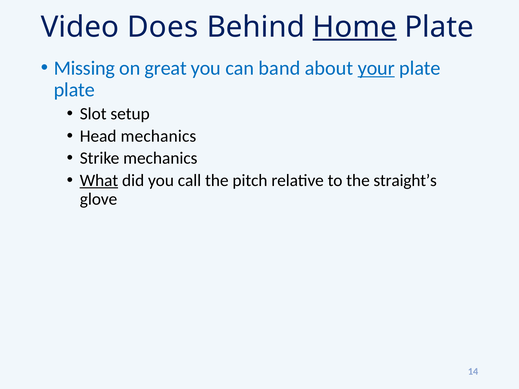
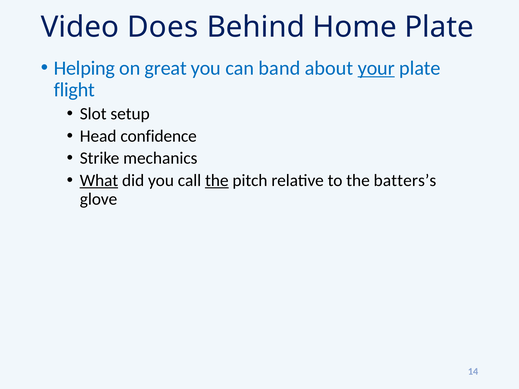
Home underline: present -> none (355, 27)
Missing: Missing -> Helping (84, 68)
plate: plate -> flight (74, 90)
Head mechanics: mechanics -> confidence (159, 136)
the underline: none -> present (217, 181)
straight’s: straight’s -> batters’s (405, 181)
